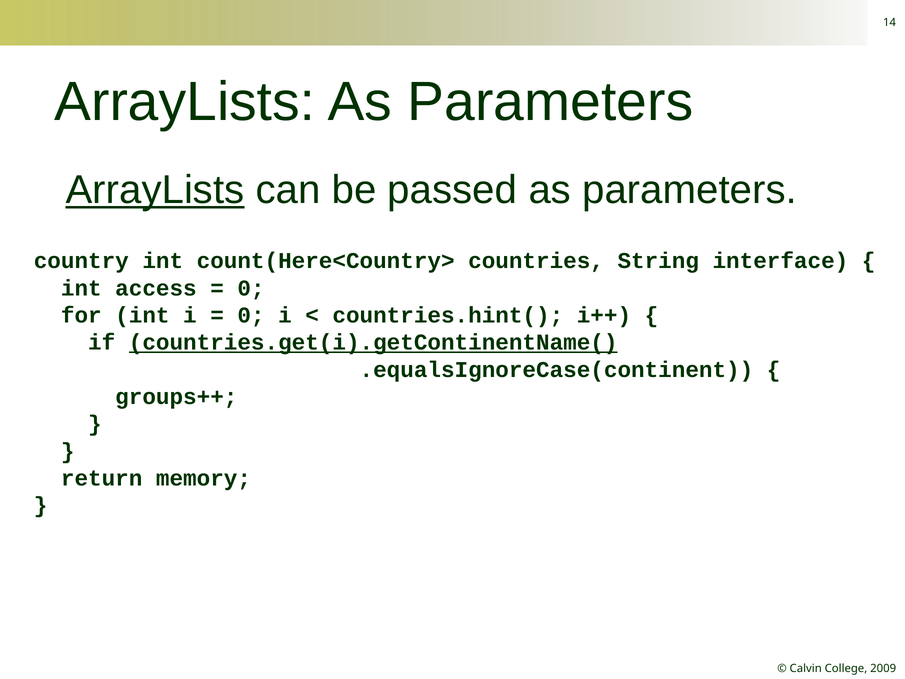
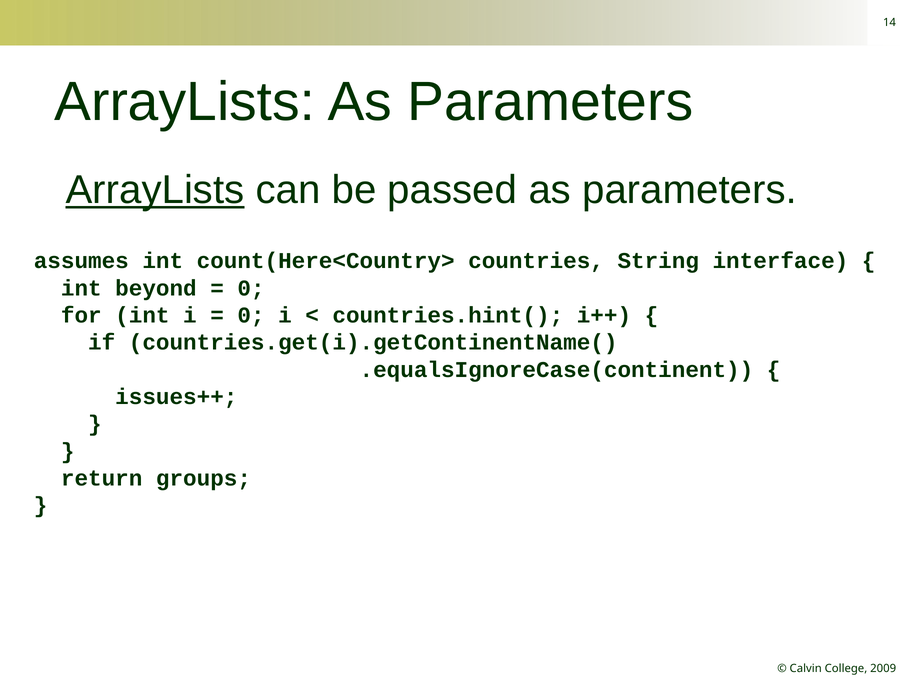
country: country -> assumes (81, 261)
access: access -> beyond (156, 288)
countries.get(i).getContinentName( underline: present -> none (373, 342)
groups++: groups++ -> issues++ (176, 397)
memory: memory -> groups (203, 478)
